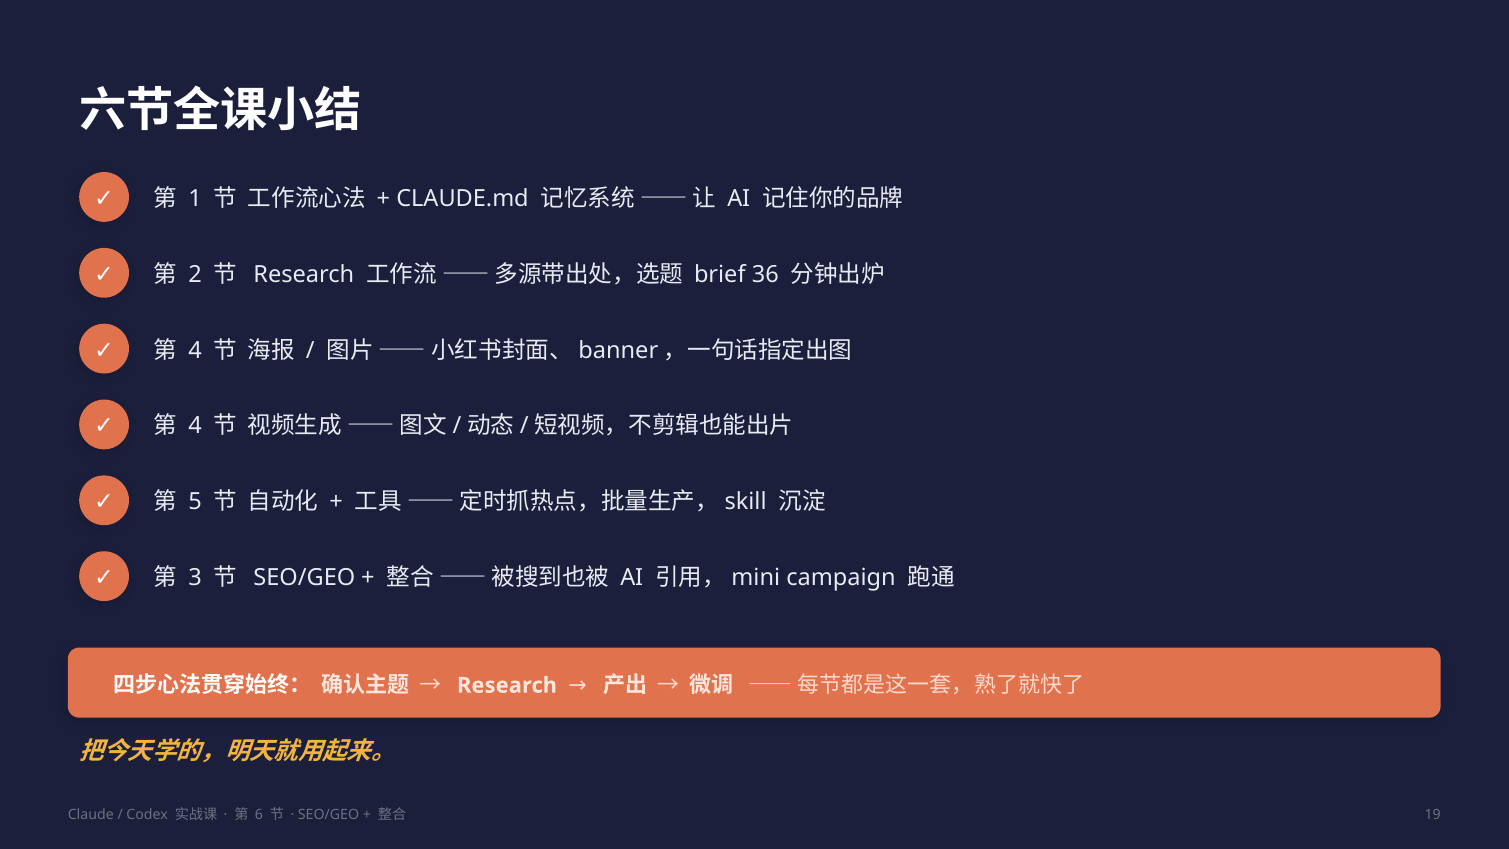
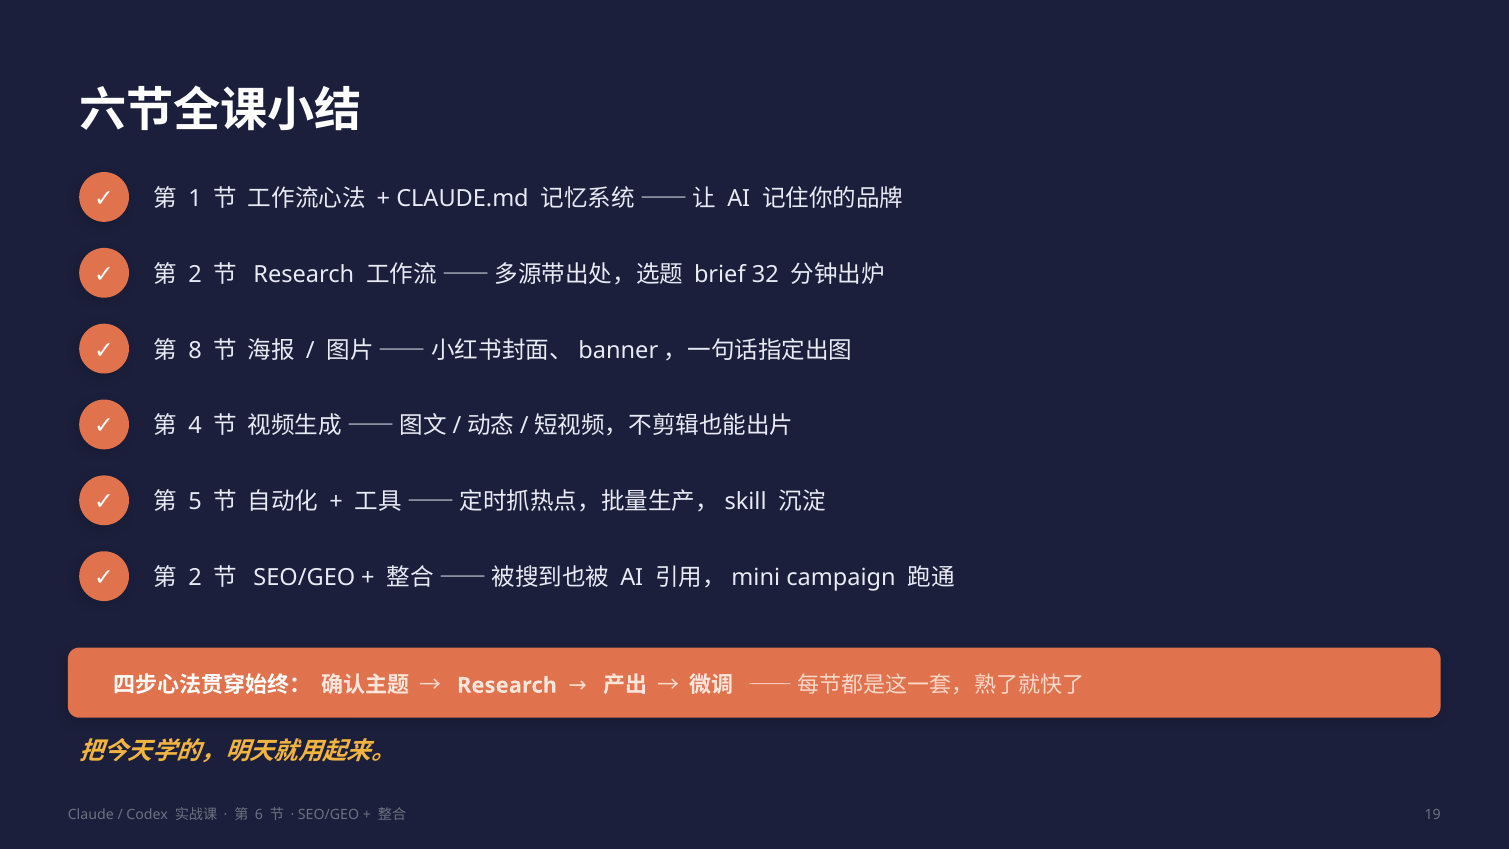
36: 36 -> 32 (765, 274)
4: 4 -> 8 (195, 350)
3: 3 -> 2 (195, 578)
